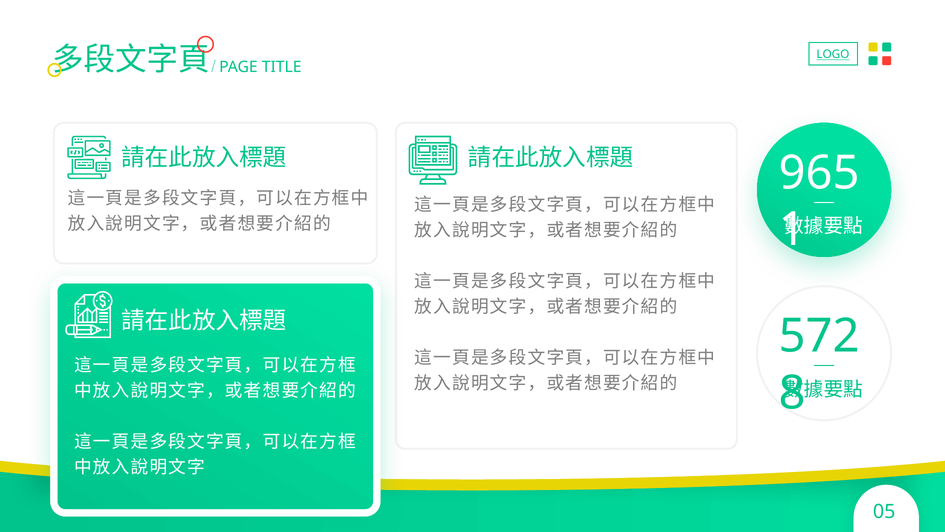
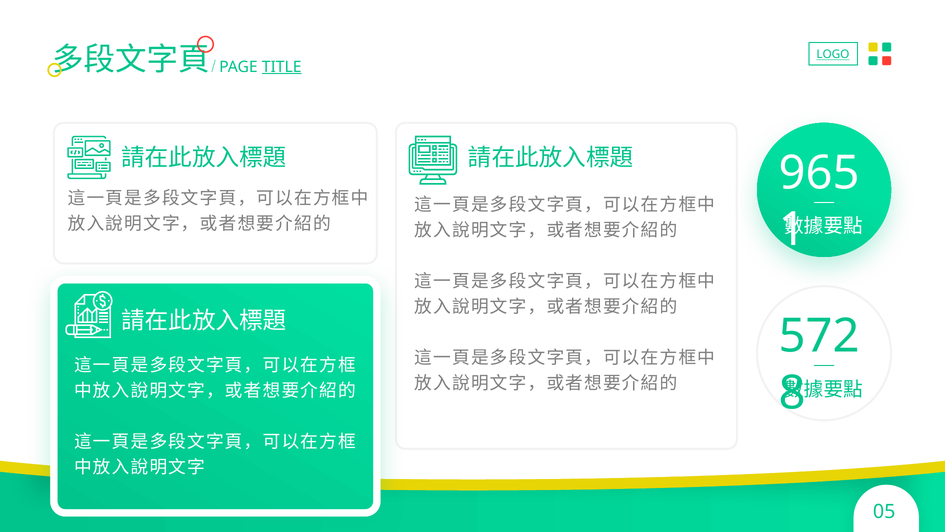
TITLE underline: none -> present (282, 67)
